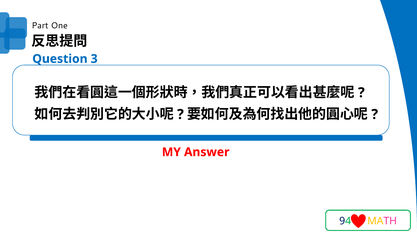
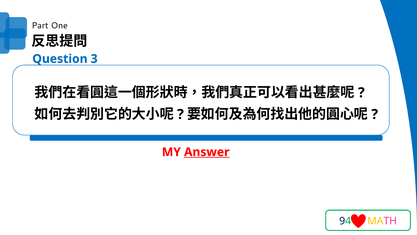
Answer underline: none -> present (207, 152)
